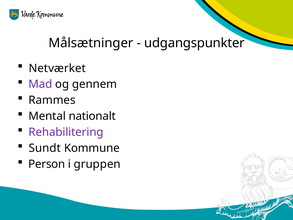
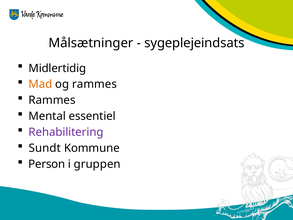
udgangspunkter: udgangspunkter -> sygeplejeindsats (194, 43)
Netværket: Netværket -> Midlertidig (57, 68)
Mad colour: purple -> orange (40, 84)
og gennem: gennem -> rammes (95, 84)
nationalt: nationalt -> essentiel (92, 116)
